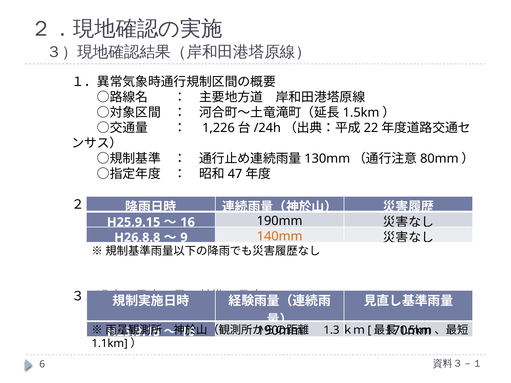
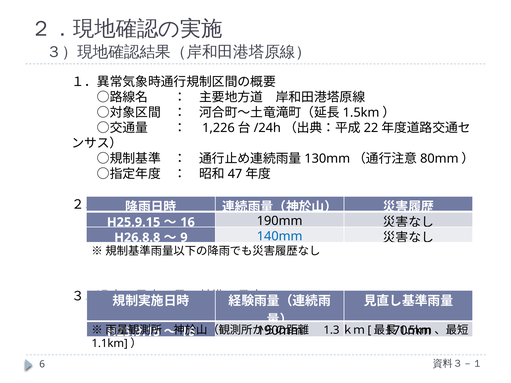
140mm colour: orange -> blue (280, 237)
